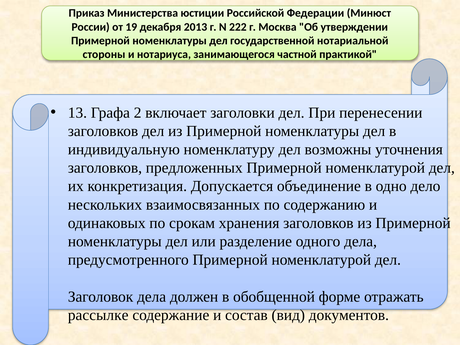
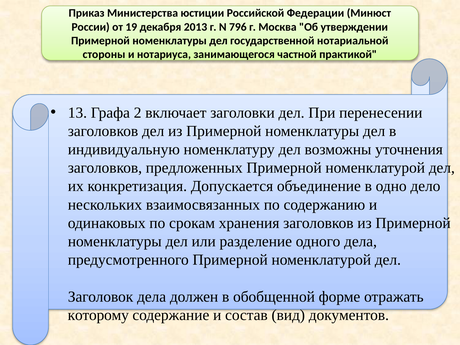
222: 222 -> 796 (238, 27)
рассылке: рассылке -> которому (98, 315)
